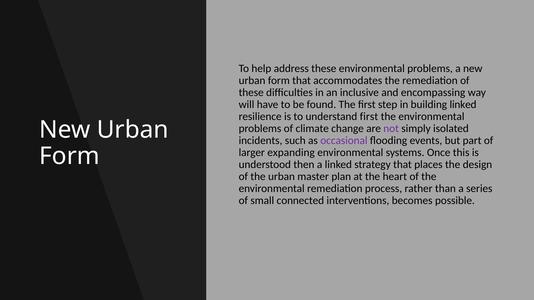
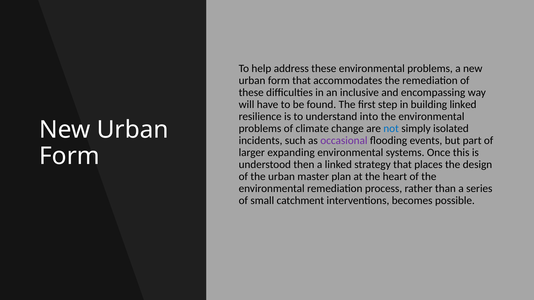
understand first: first -> into (369, 117)
not colour: purple -> blue (391, 129)
connected: connected -> catchment (300, 201)
